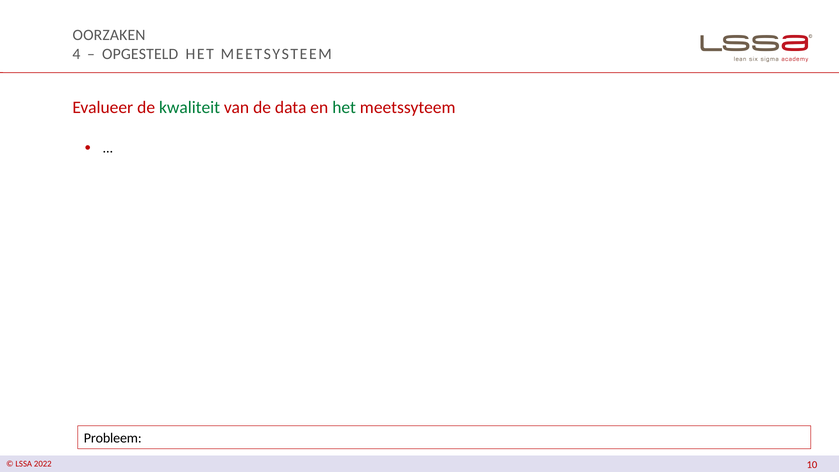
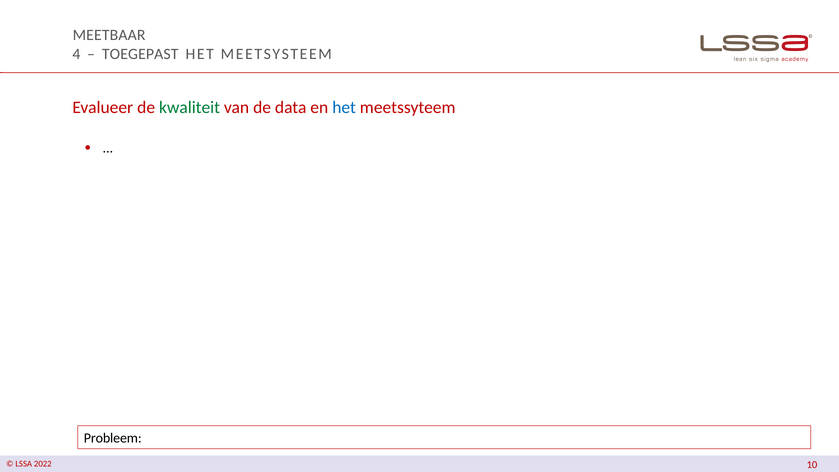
OORZAKEN: OORZAKEN -> MEETBAAR (109, 35)
OPGESTELD: OPGESTELD -> TOEGEPAST (140, 54)
het colour: green -> blue (344, 107)
